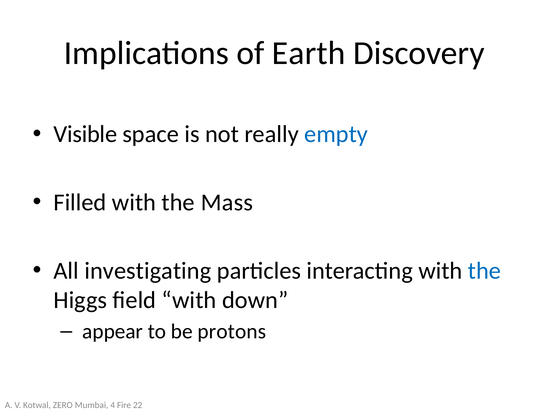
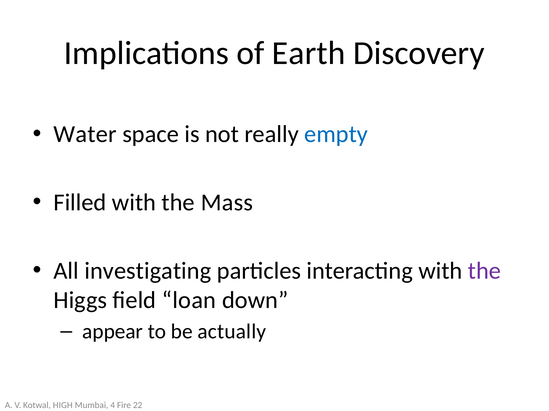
Visible: Visible -> Water (85, 135)
the colour: blue -> purple (484, 271)
field with: with -> loan (189, 301)
protons: protons -> actually (232, 332)
ZERO: ZERO -> HIGH (63, 406)
